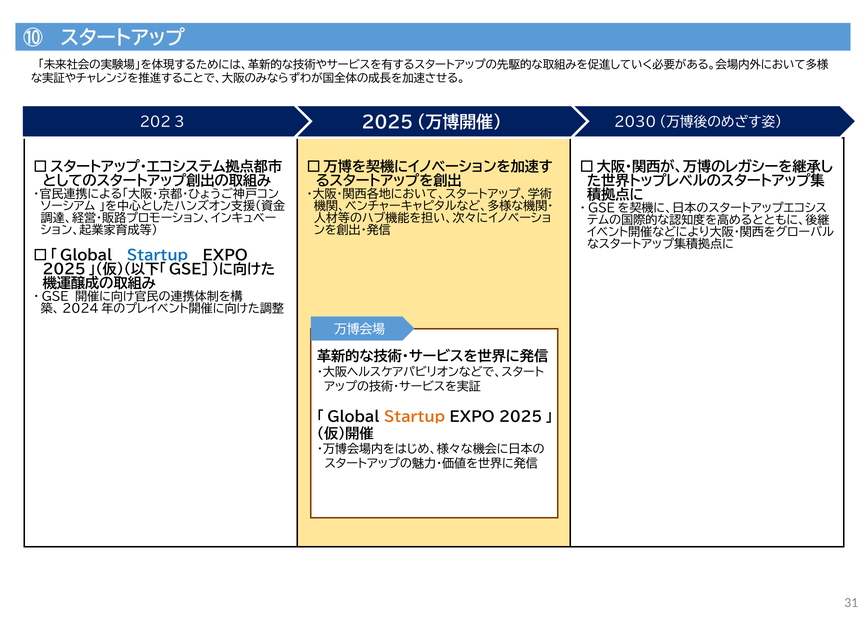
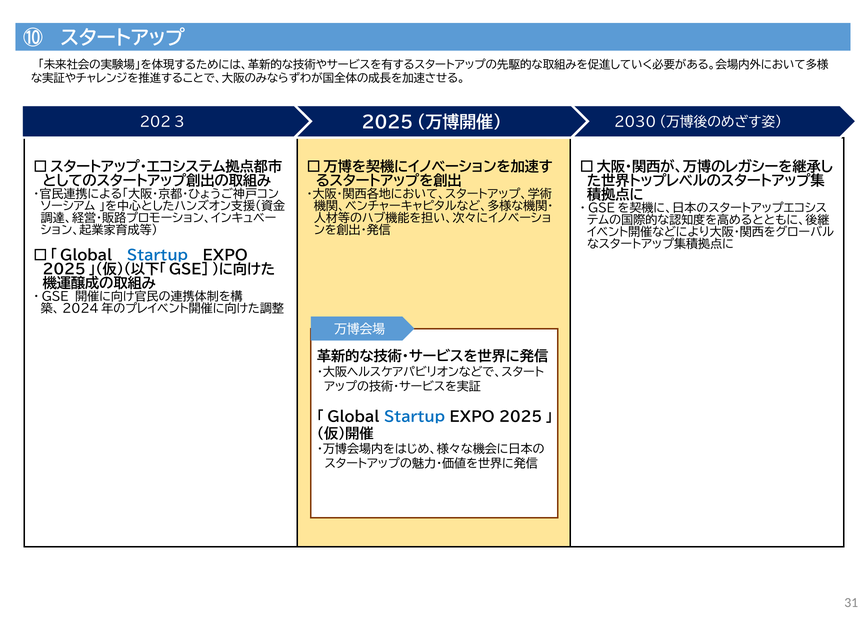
Startup colour: orange -> blue (415, 417)
